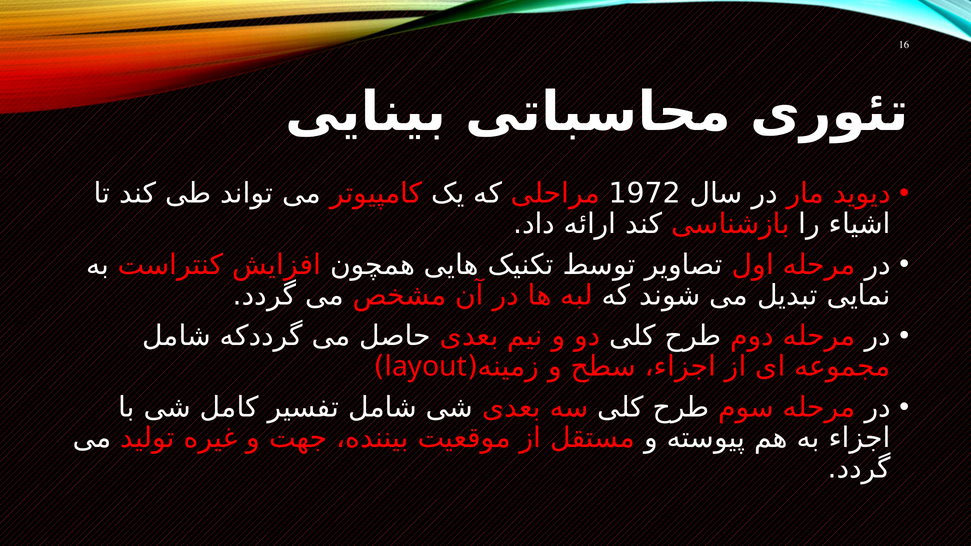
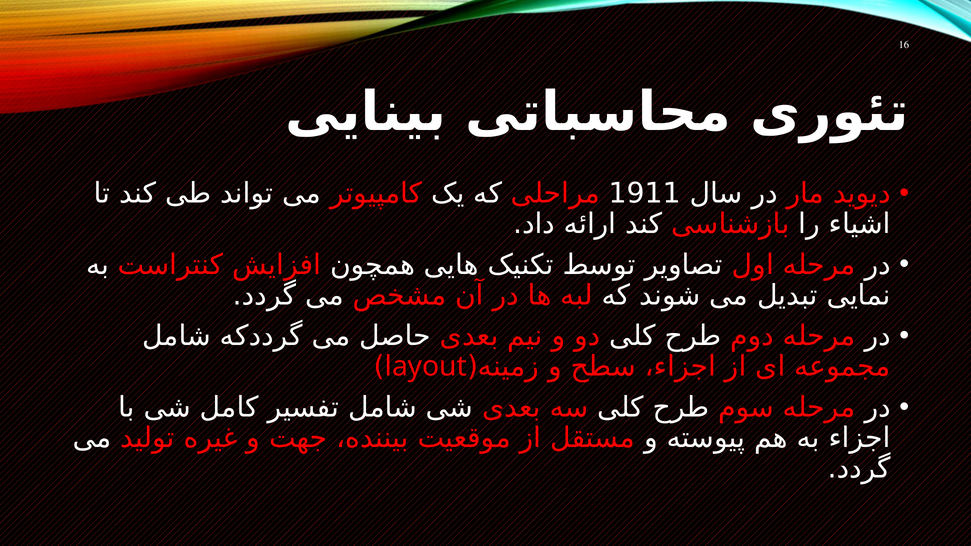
1972: 1972 -> 1911 (645, 194)
